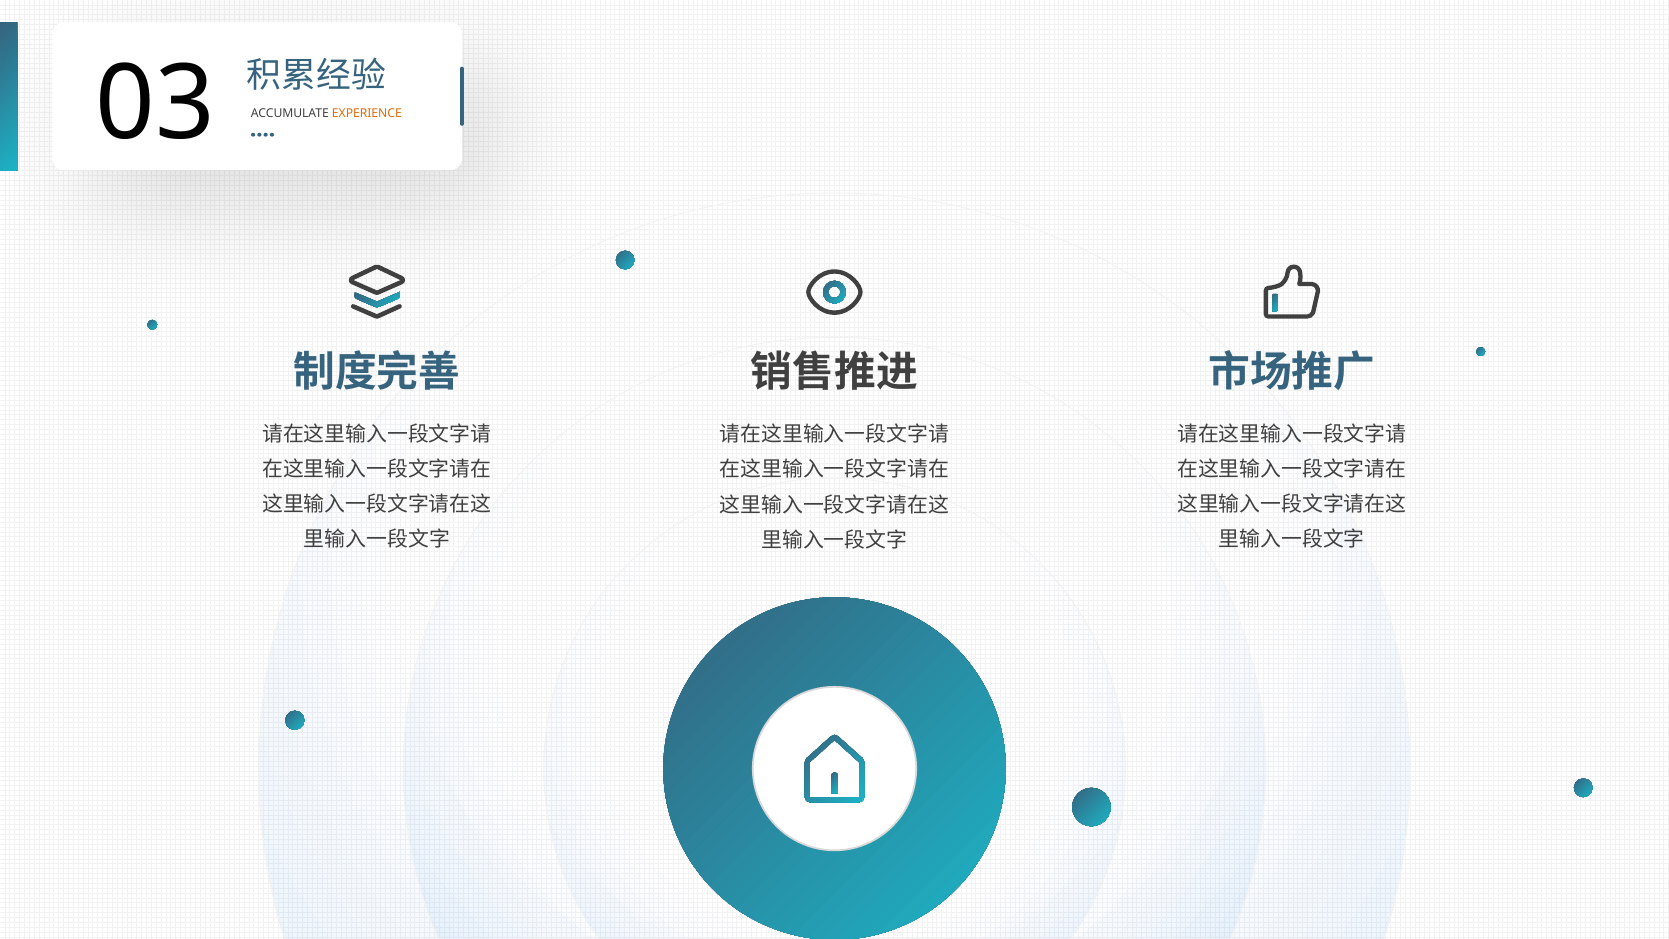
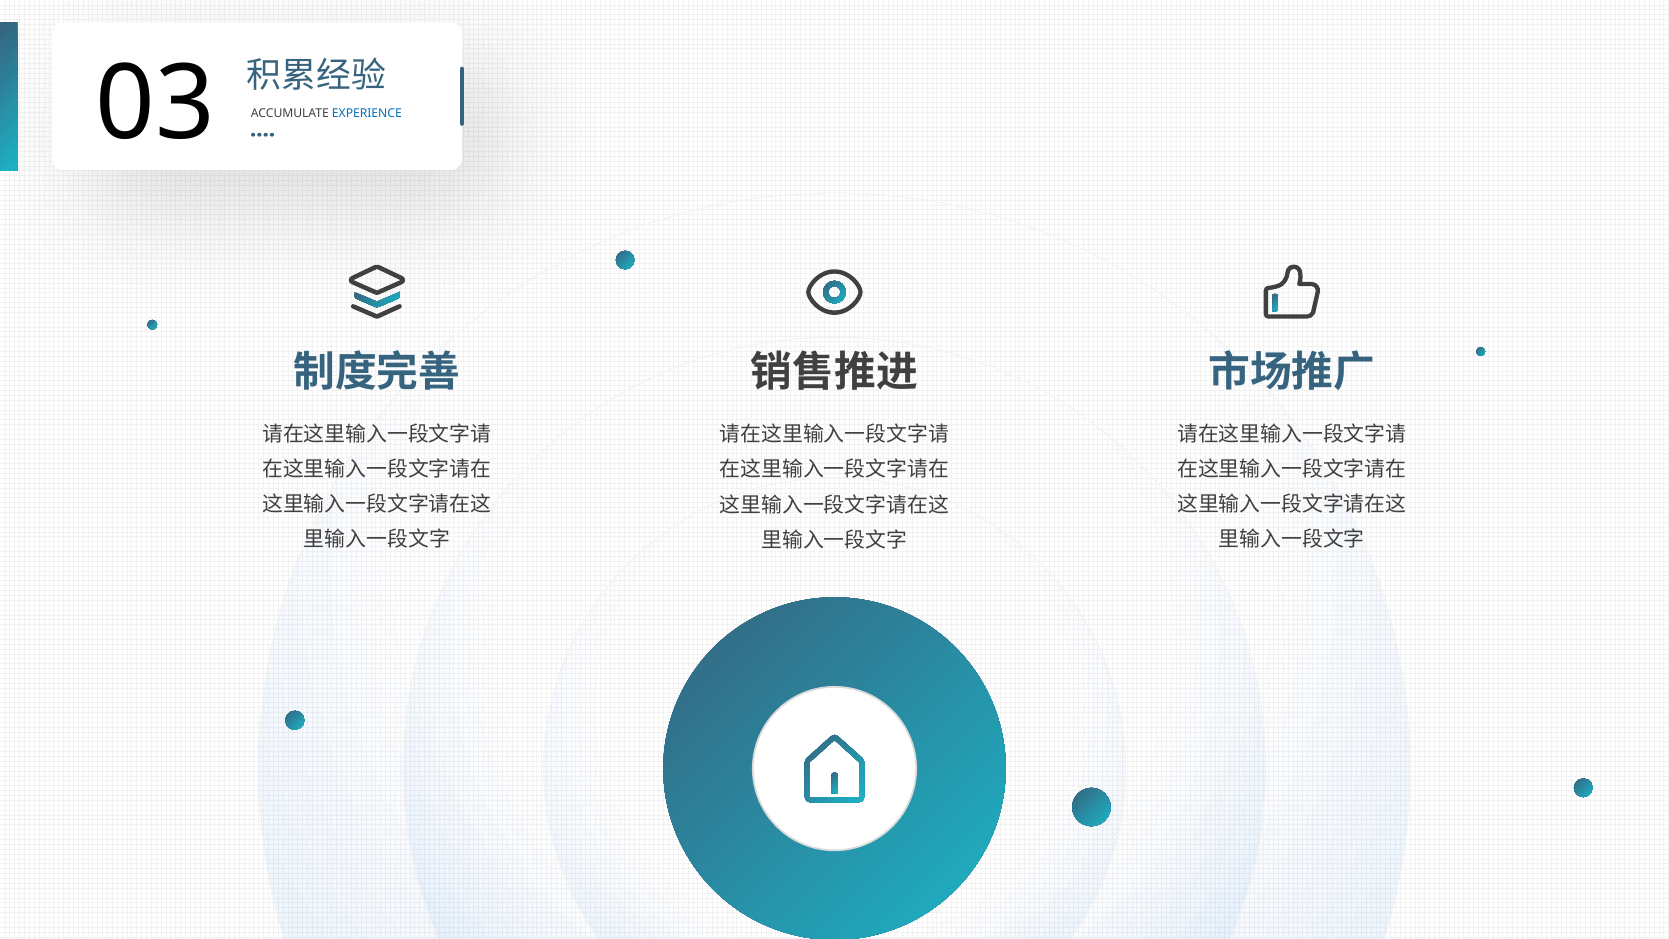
EXPERIENCE colour: orange -> blue (367, 113)
